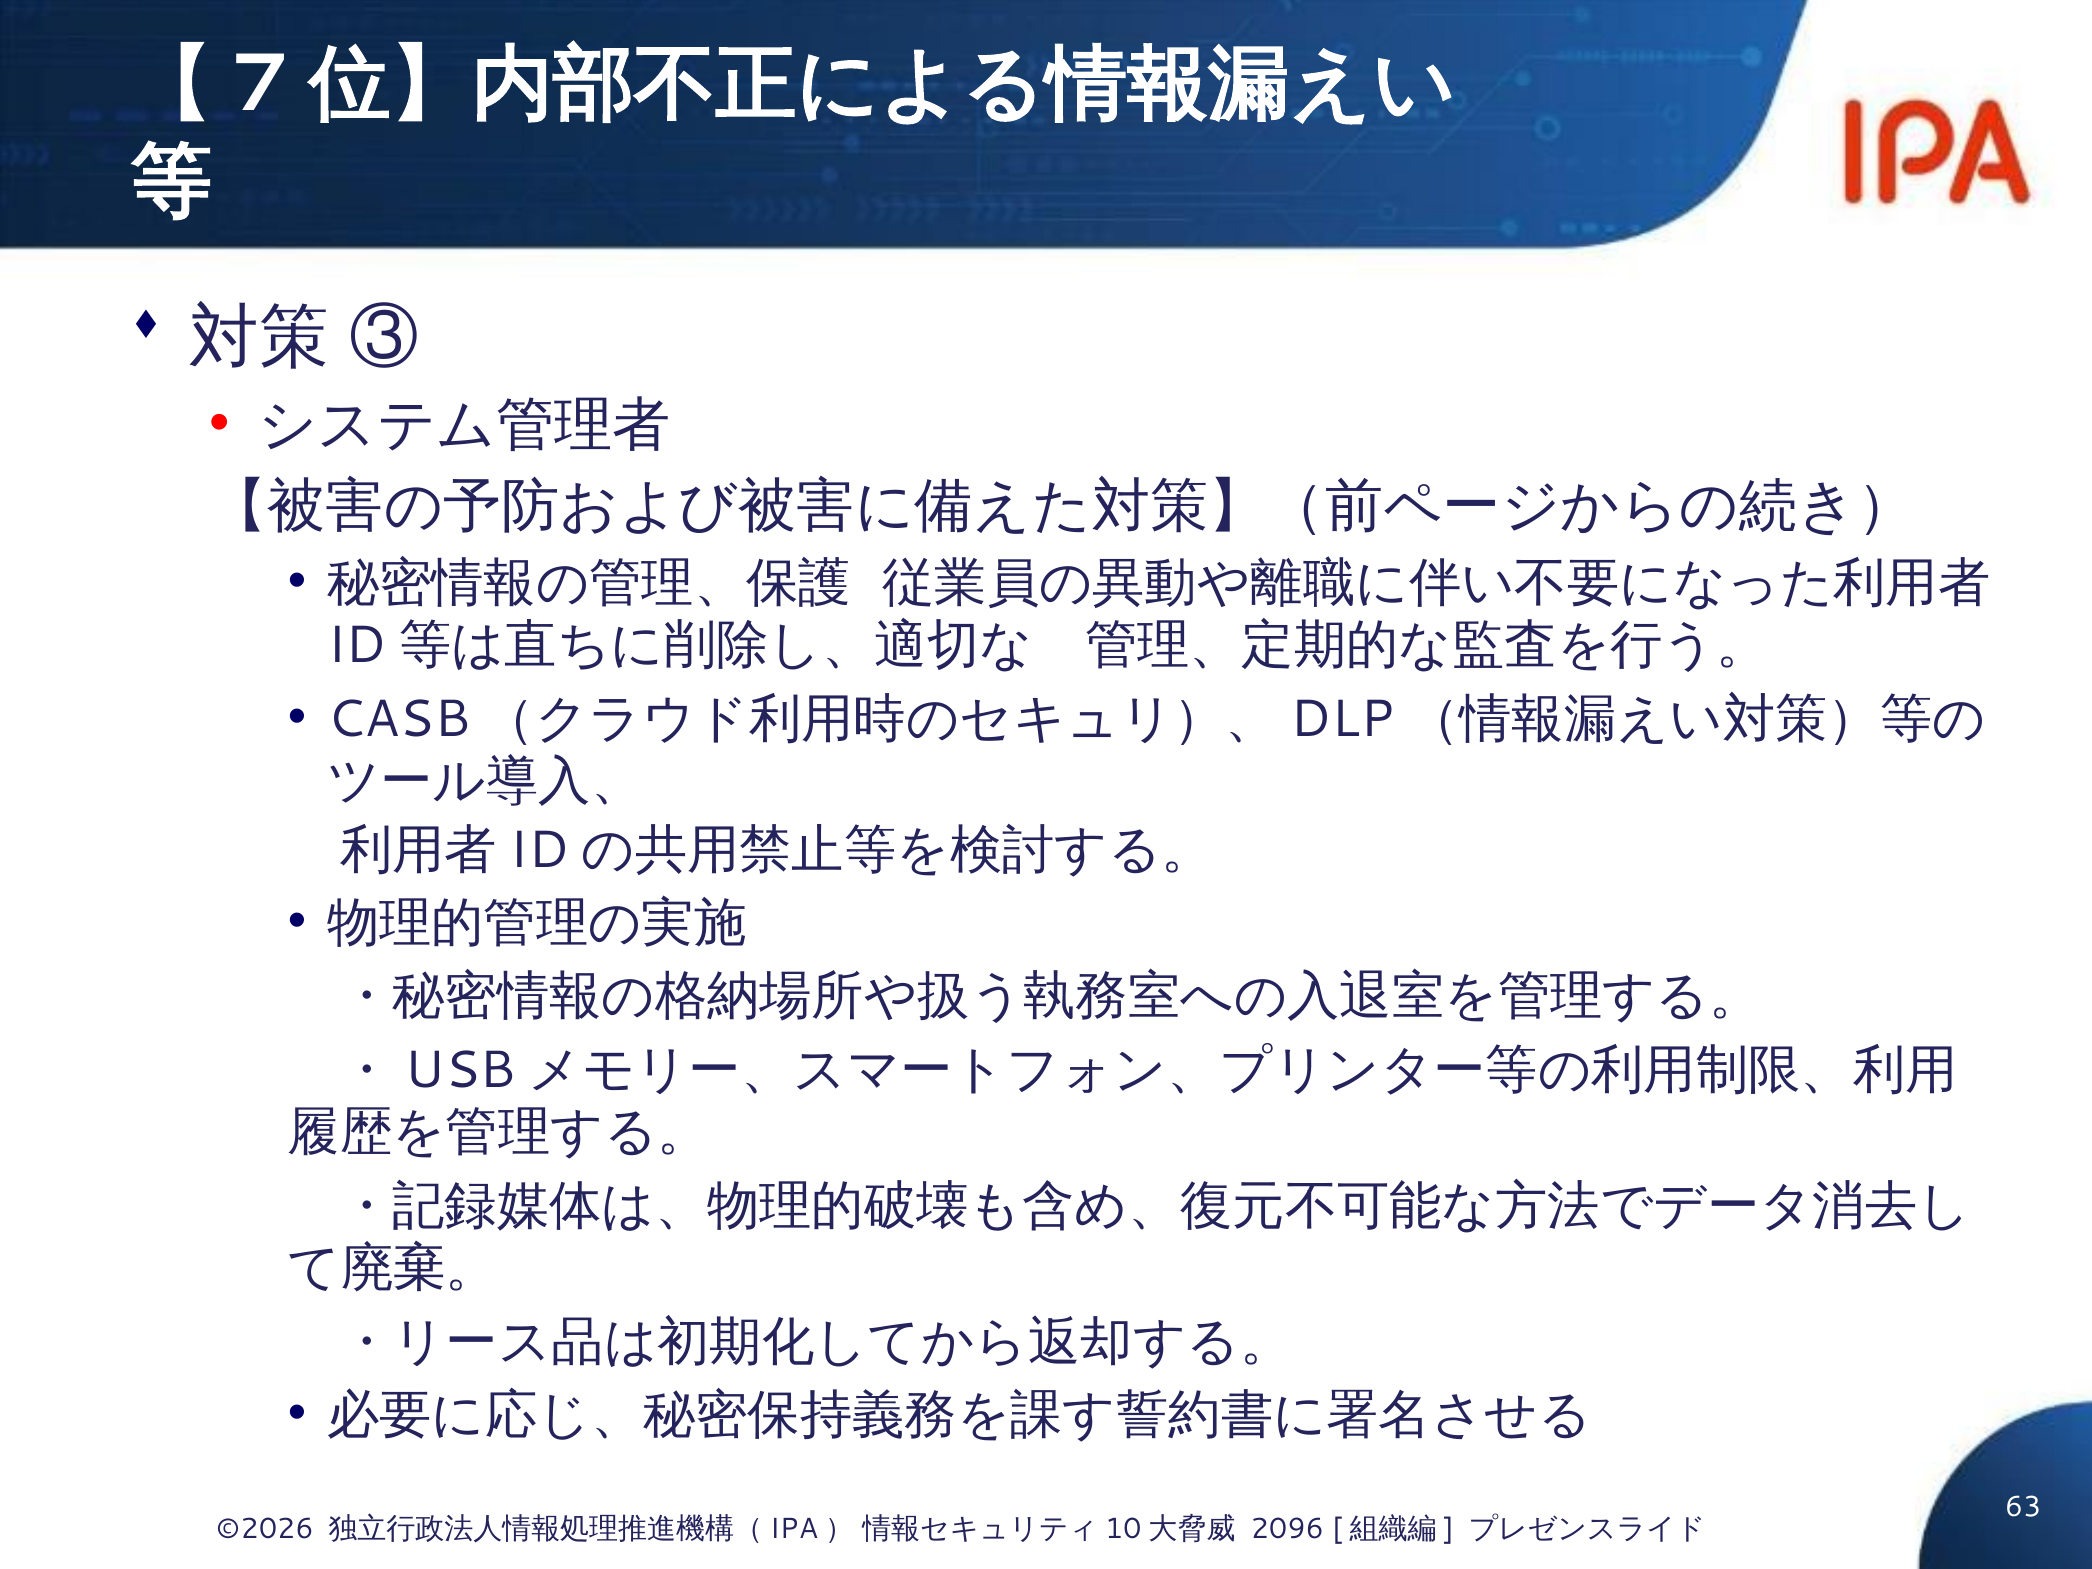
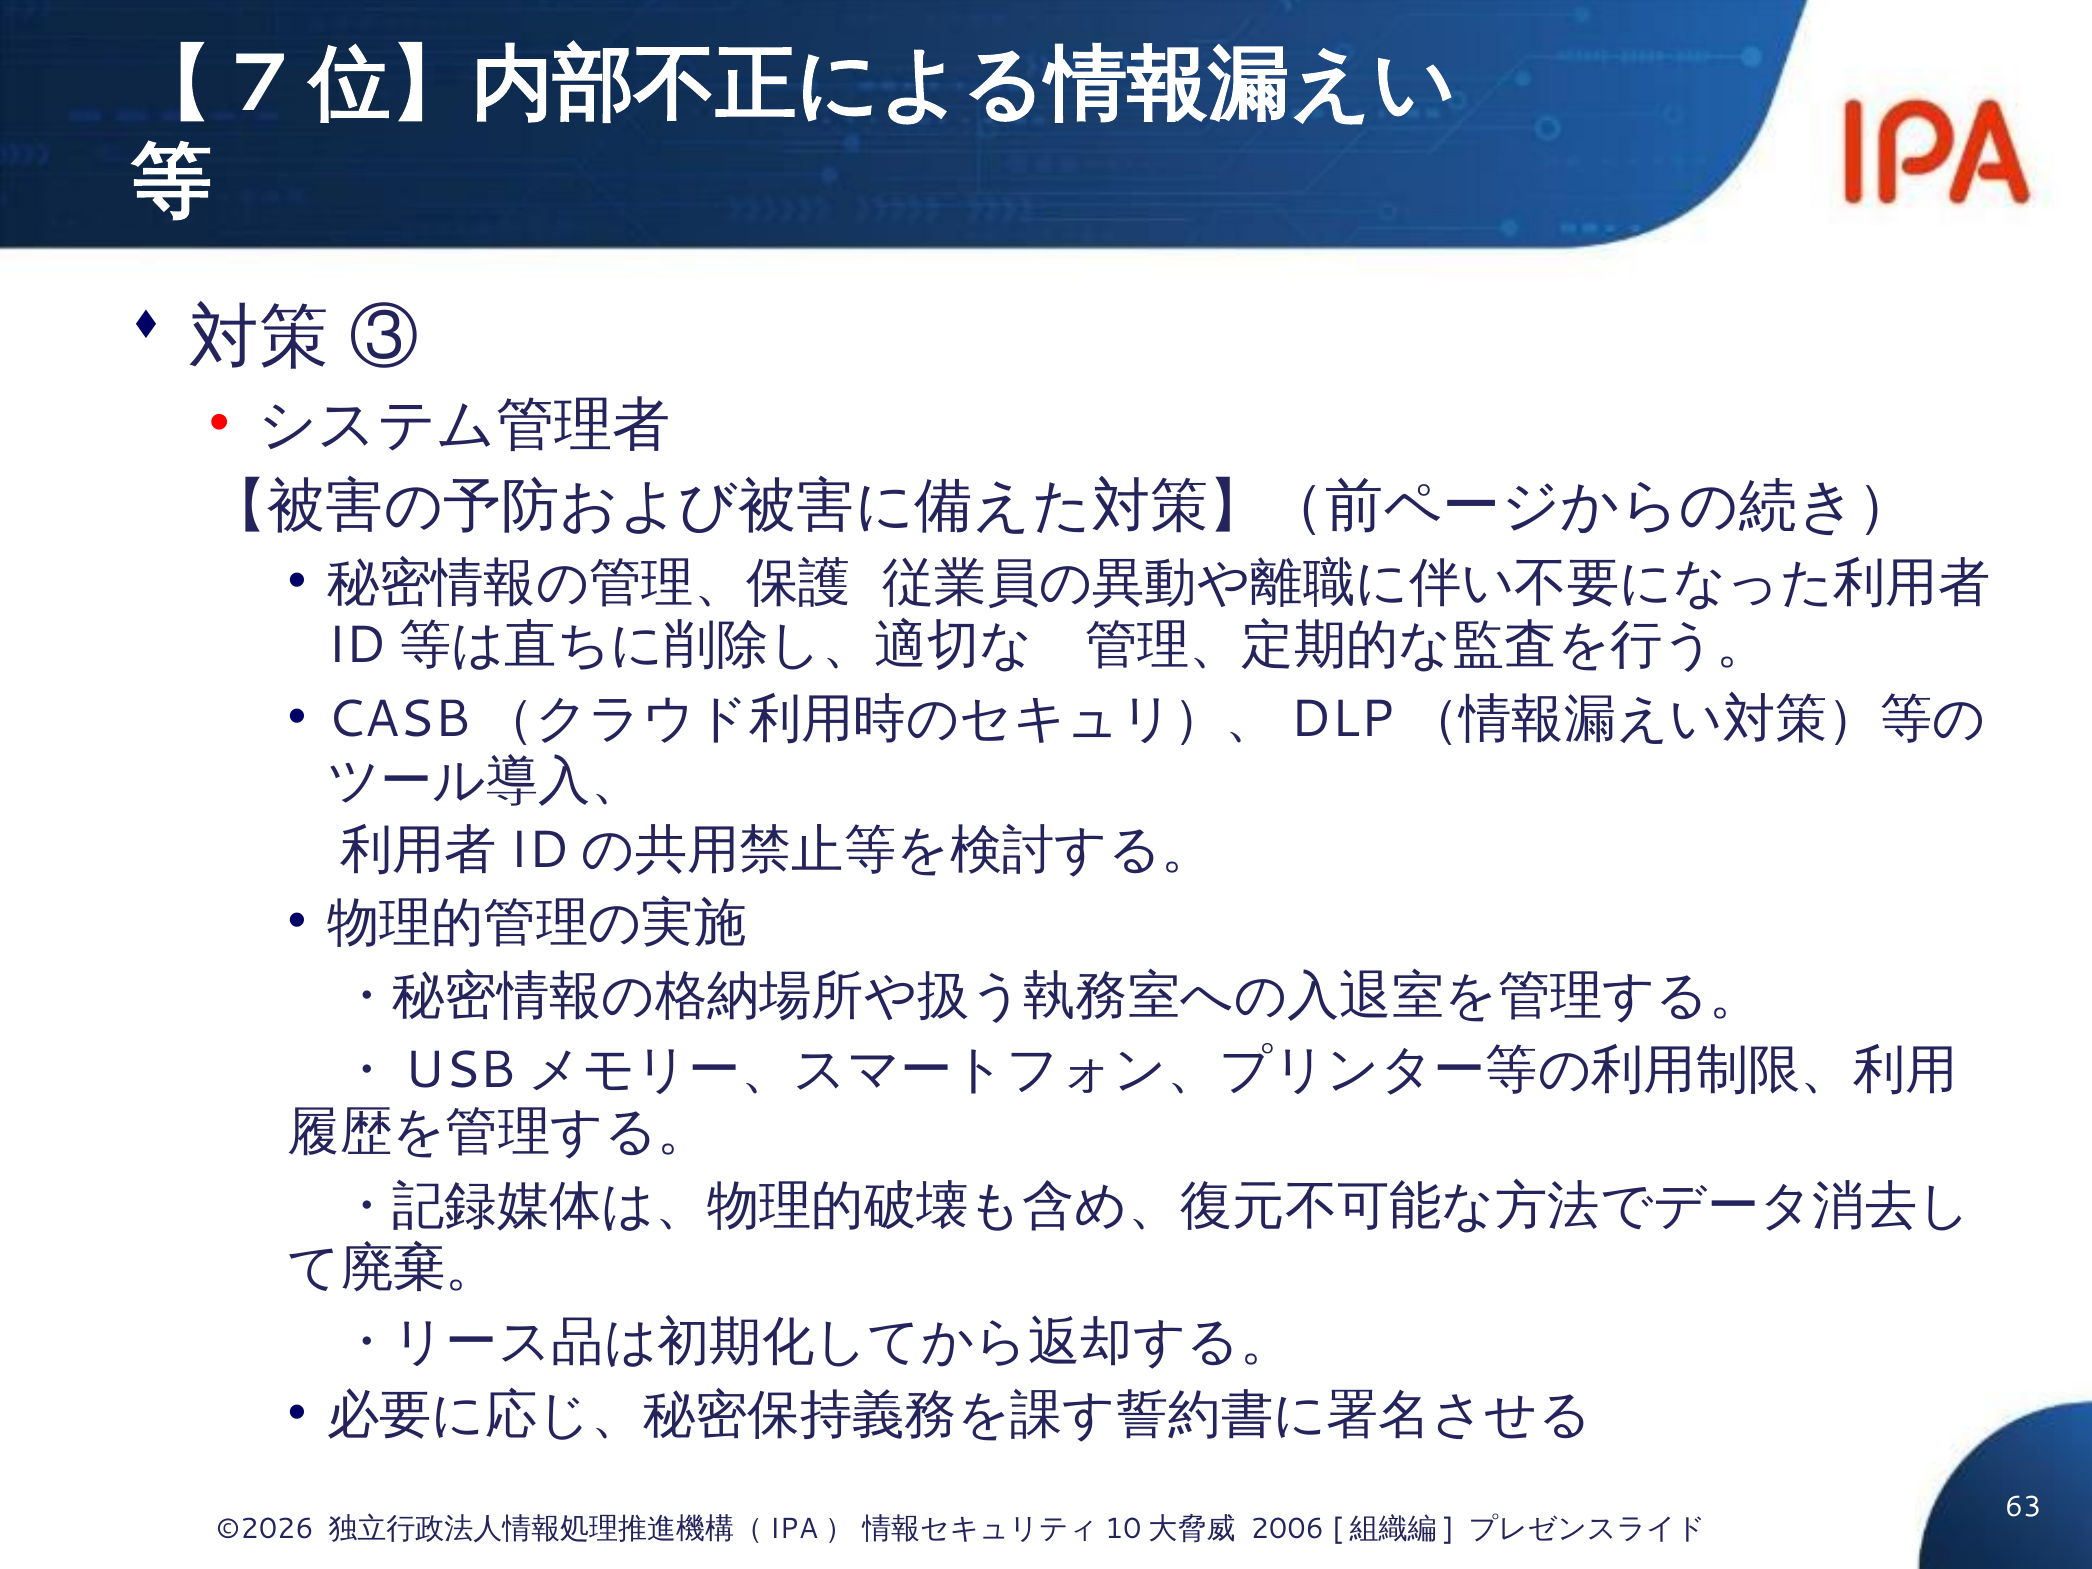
2096: 2096 -> 2006 (1287, 1528)
